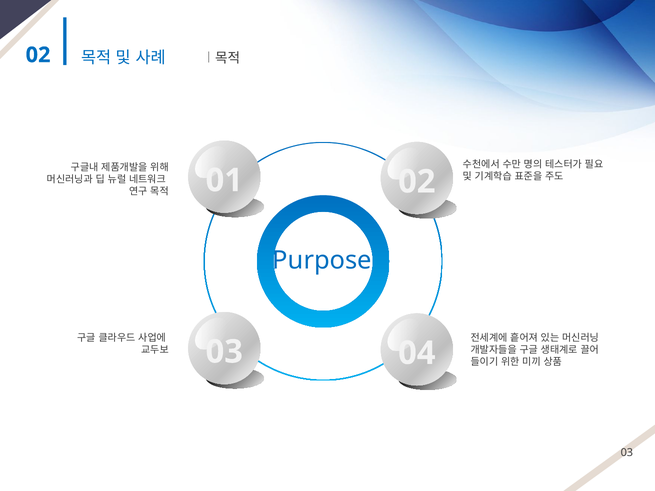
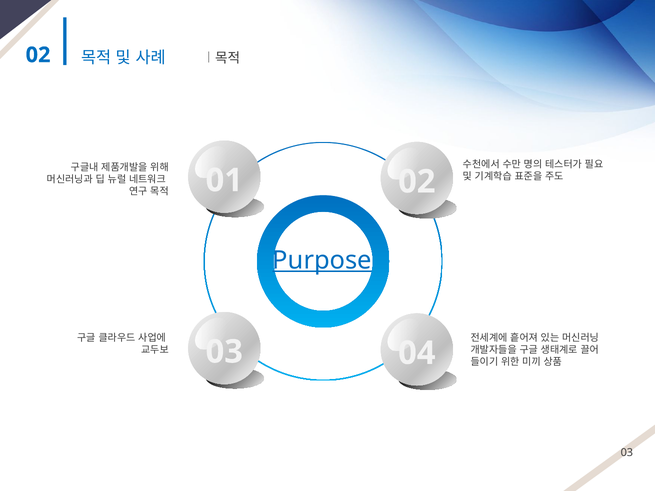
Purpose underline: none -> present (322, 260)
